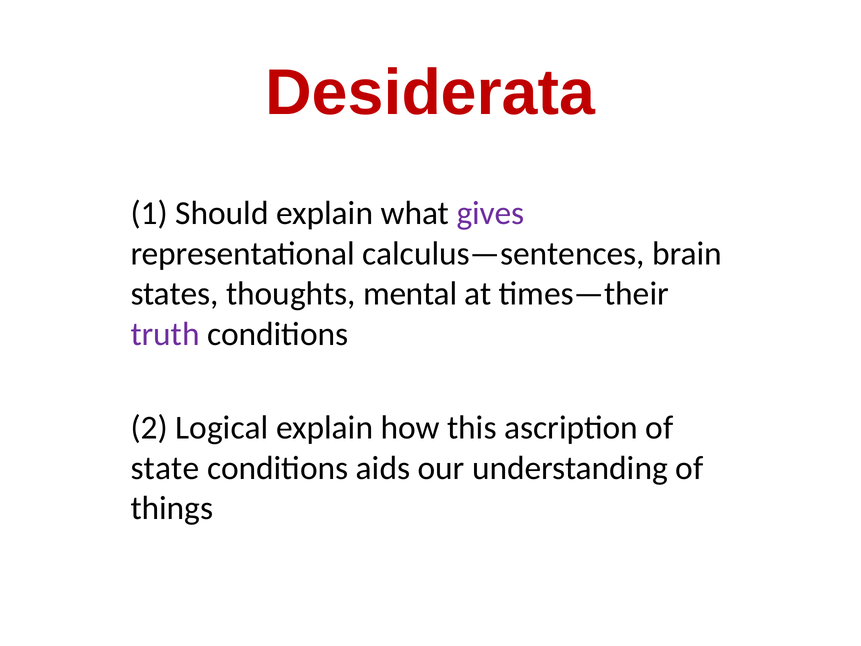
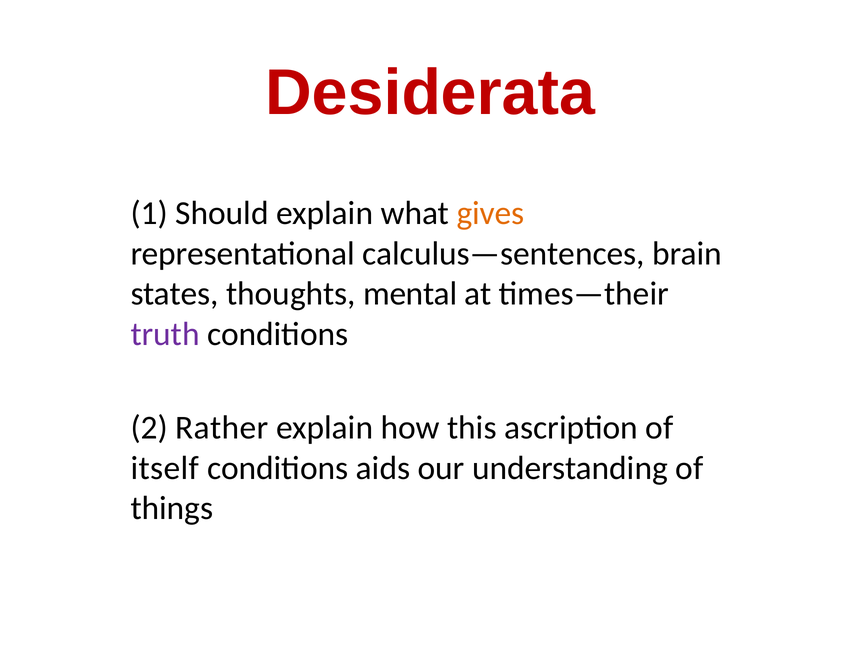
gives colour: purple -> orange (491, 213)
Logical: Logical -> Rather (222, 428)
state: state -> itself (165, 468)
